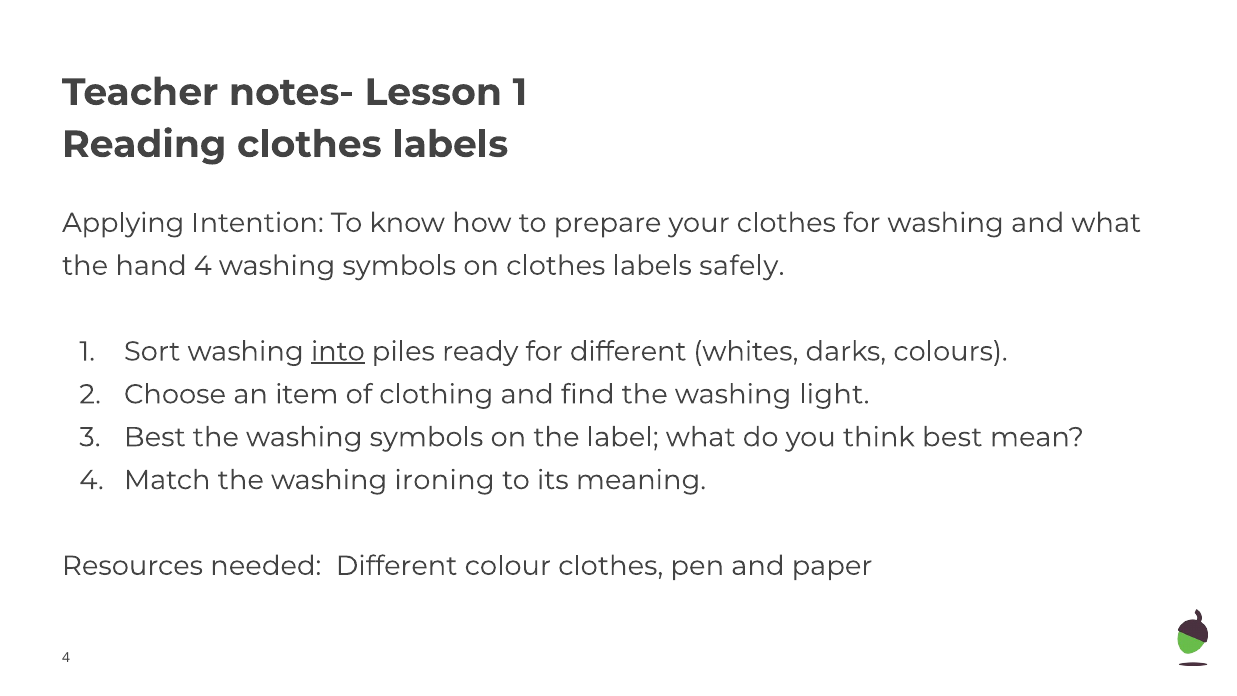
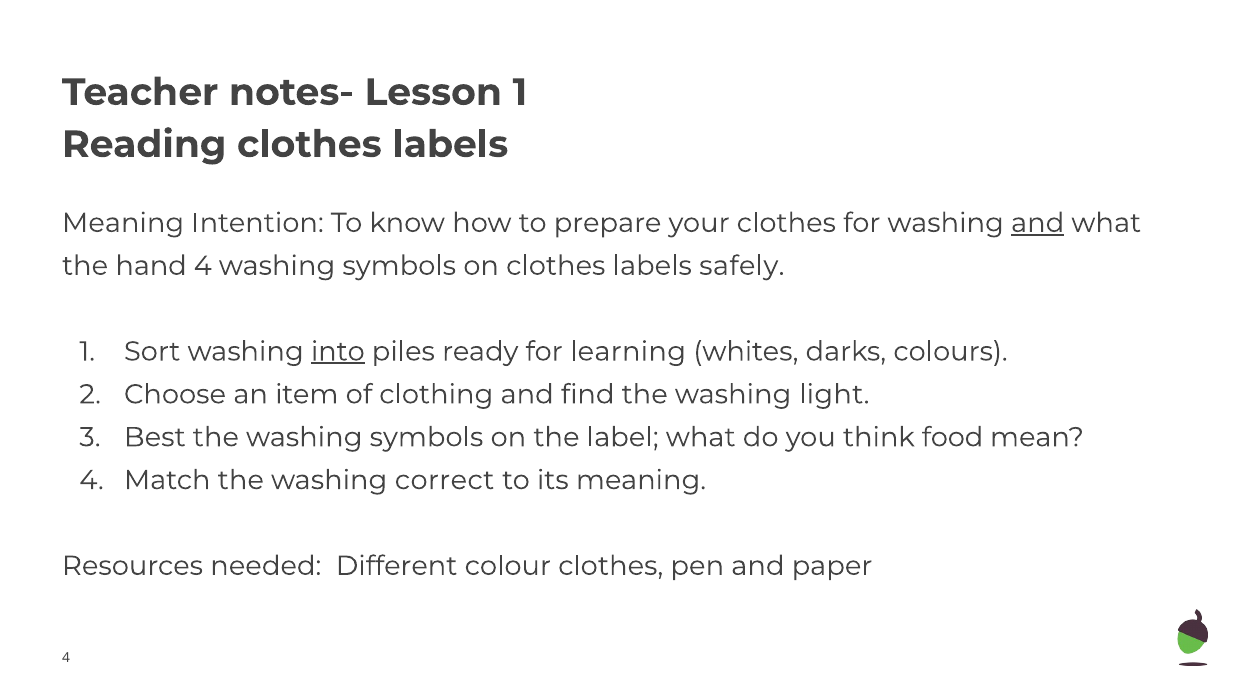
Applying: Applying -> Meaning (123, 223)
and underline: none -> present (1038, 223)
for different: different -> learning (628, 351)
think best: best -> food (952, 437)
ironing: ironing -> correct (444, 480)
